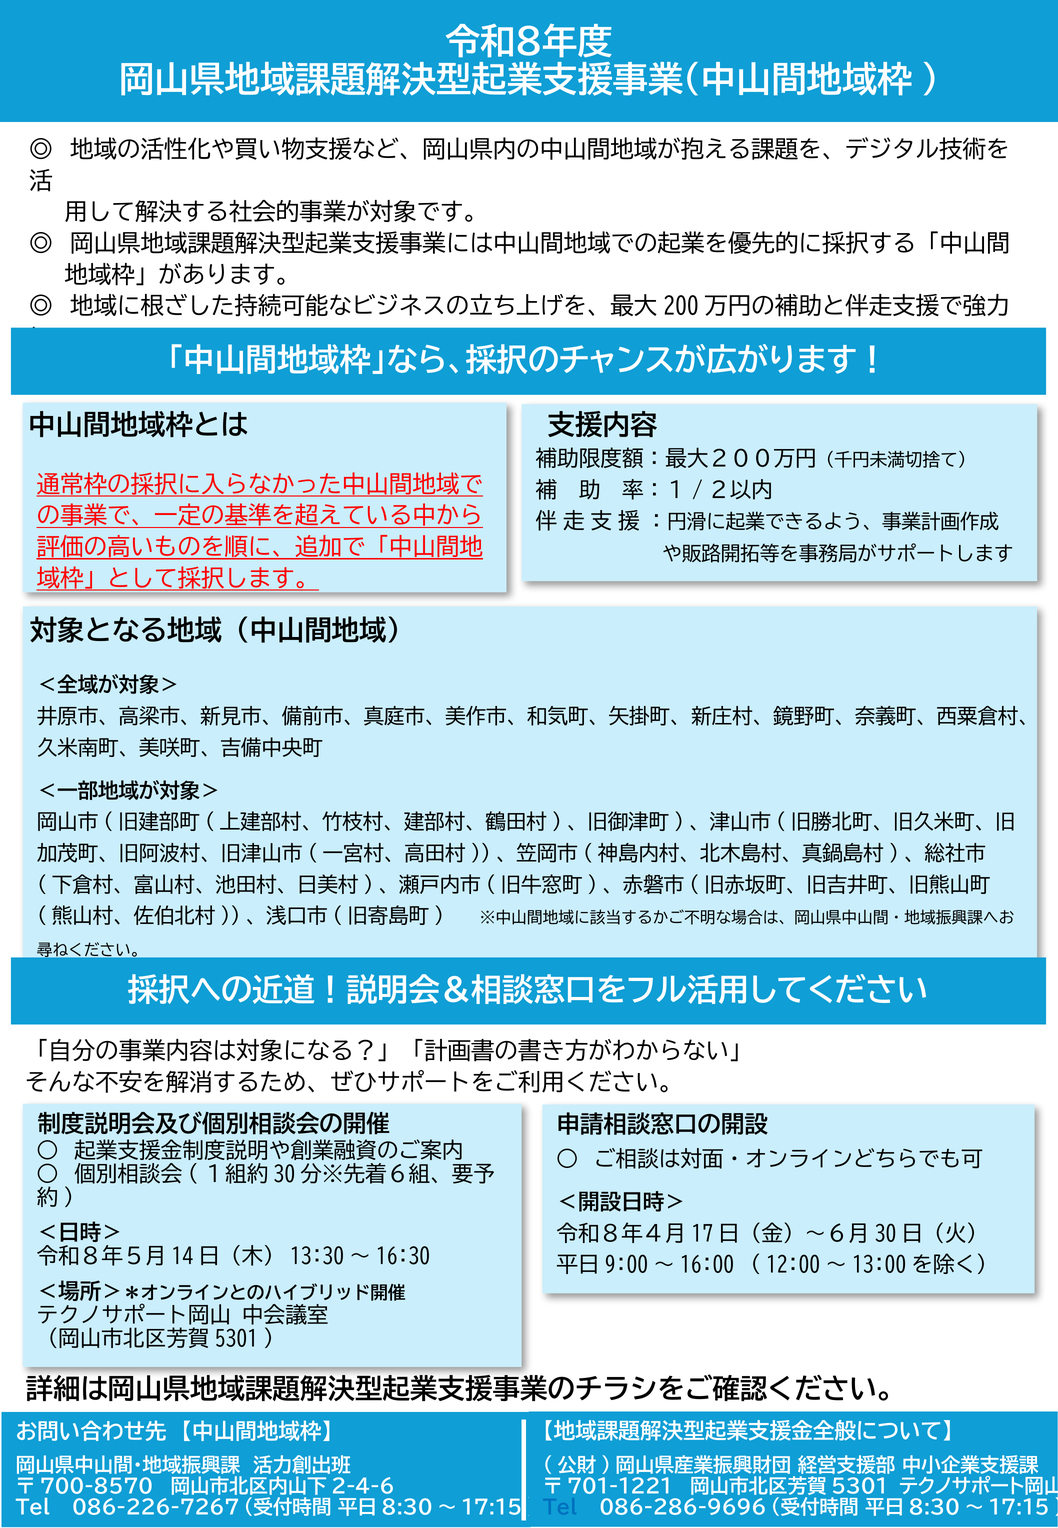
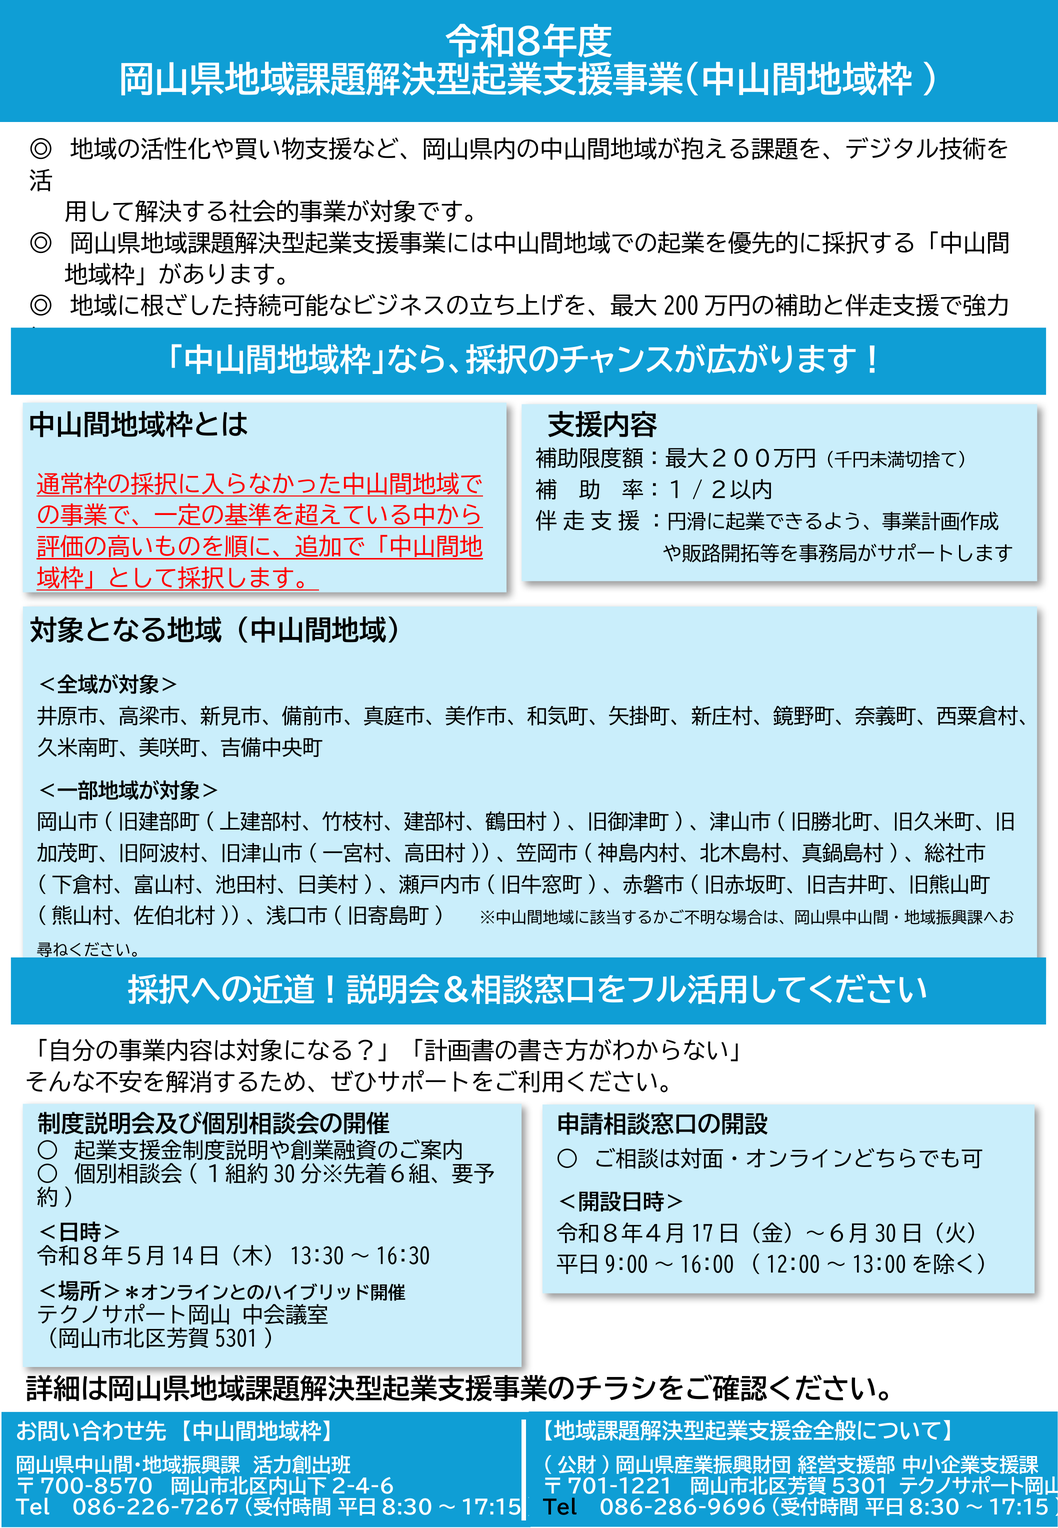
Tel colour: blue -> black (560, 1508)
